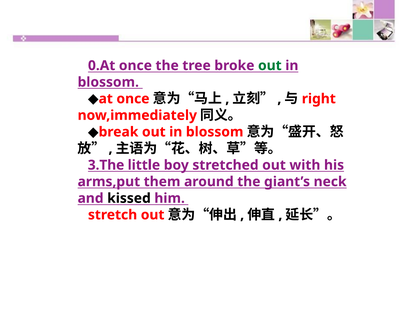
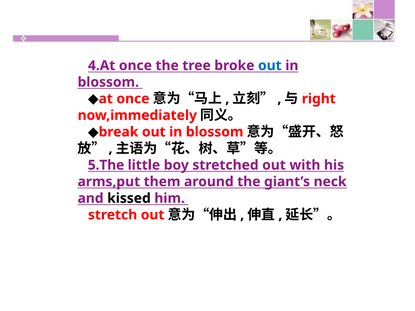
0.At: 0.At -> 4.At (102, 66)
out colour: green -> blue (270, 66)
3.The: 3.The -> 5.The (106, 165)
